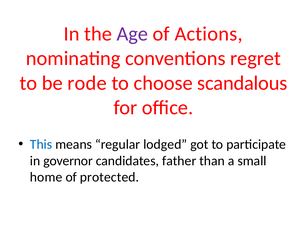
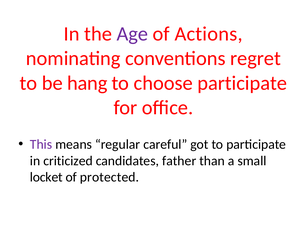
rode: rode -> hang (87, 83)
choose scandalous: scandalous -> participate (242, 83)
This colour: blue -> purple (41, 145)
lodged: lodged -> careful (165, 145)
governor: governor -> criticized (68, 161)
home: home -> locket (46, 177)
